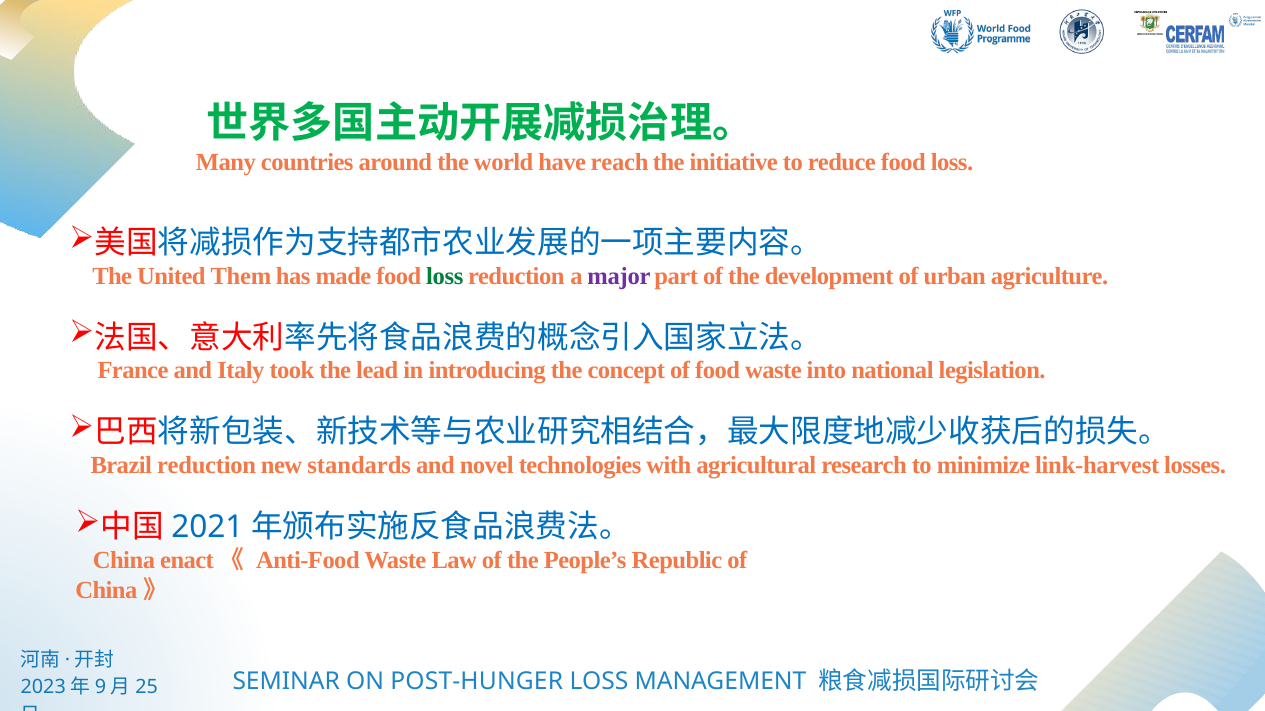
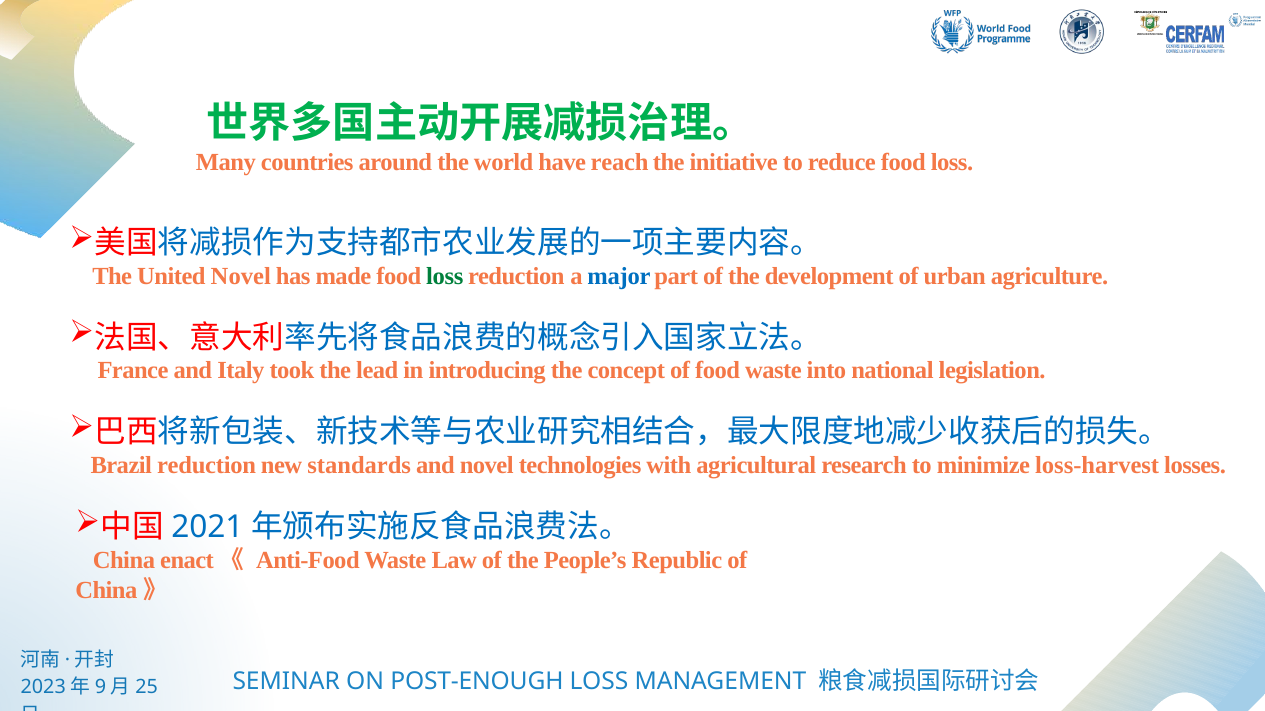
United Them: Them -> Novel (241, 276)
major colour: purple -> blue (619, 276)
link-harvest: link-harvest -> loss-harvest (1097, 466)
POST-HUNGER: POST-HUNGER -> POST-ENOUGH (477, 682)
